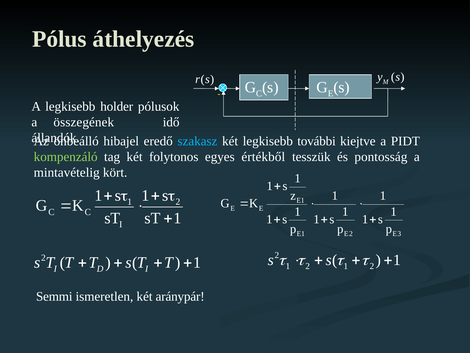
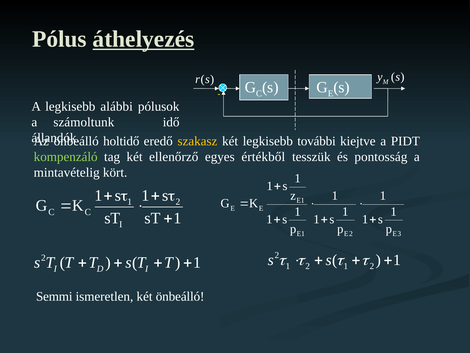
áthelyezés underline: none -> present (144, 39)
holder: holder -> alábbi (117, 106)
összegének: összegének -> számoltunk (84, 122)
hibajel: hibajel -> holtidő (121, 141)
szakasz colour: light blue -> yellow (197, 141)
folytonos: folytonos -> ellenőrző (174, 157)
két aránypár: aránypár -> önbeálló (180, 296)
